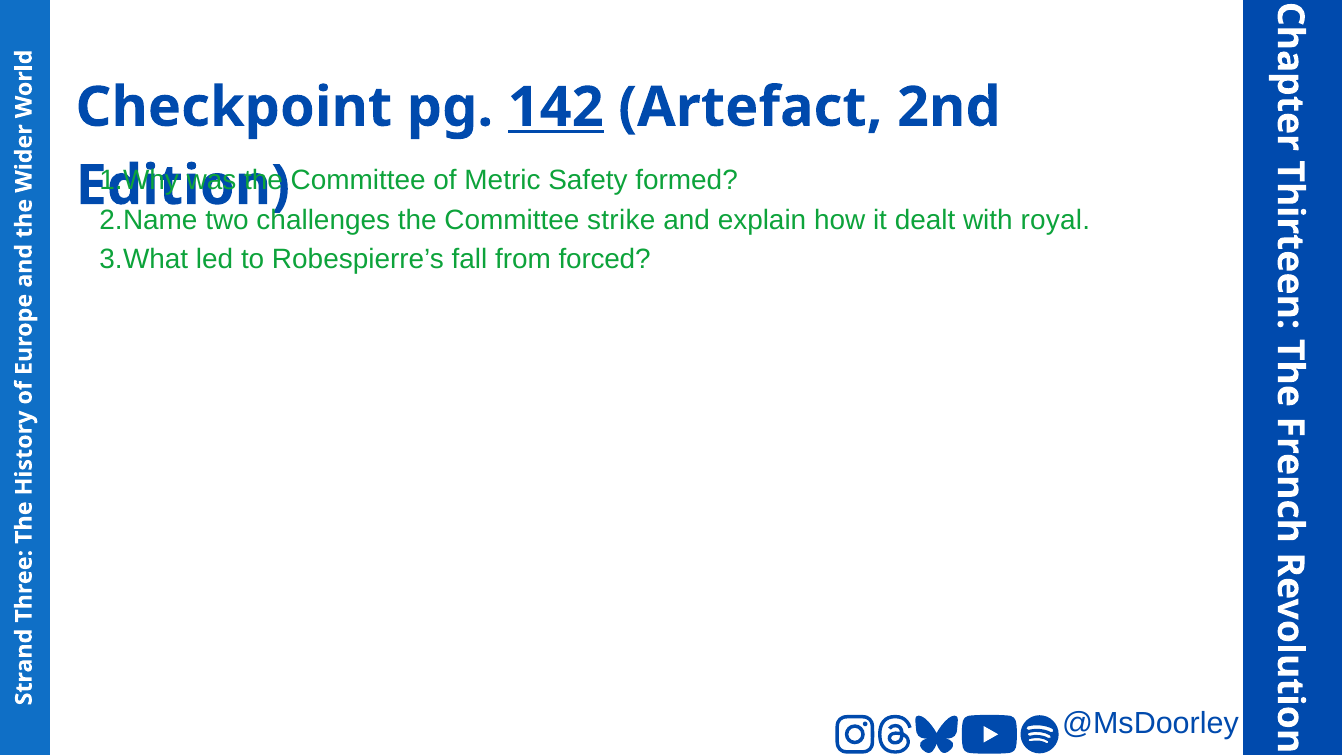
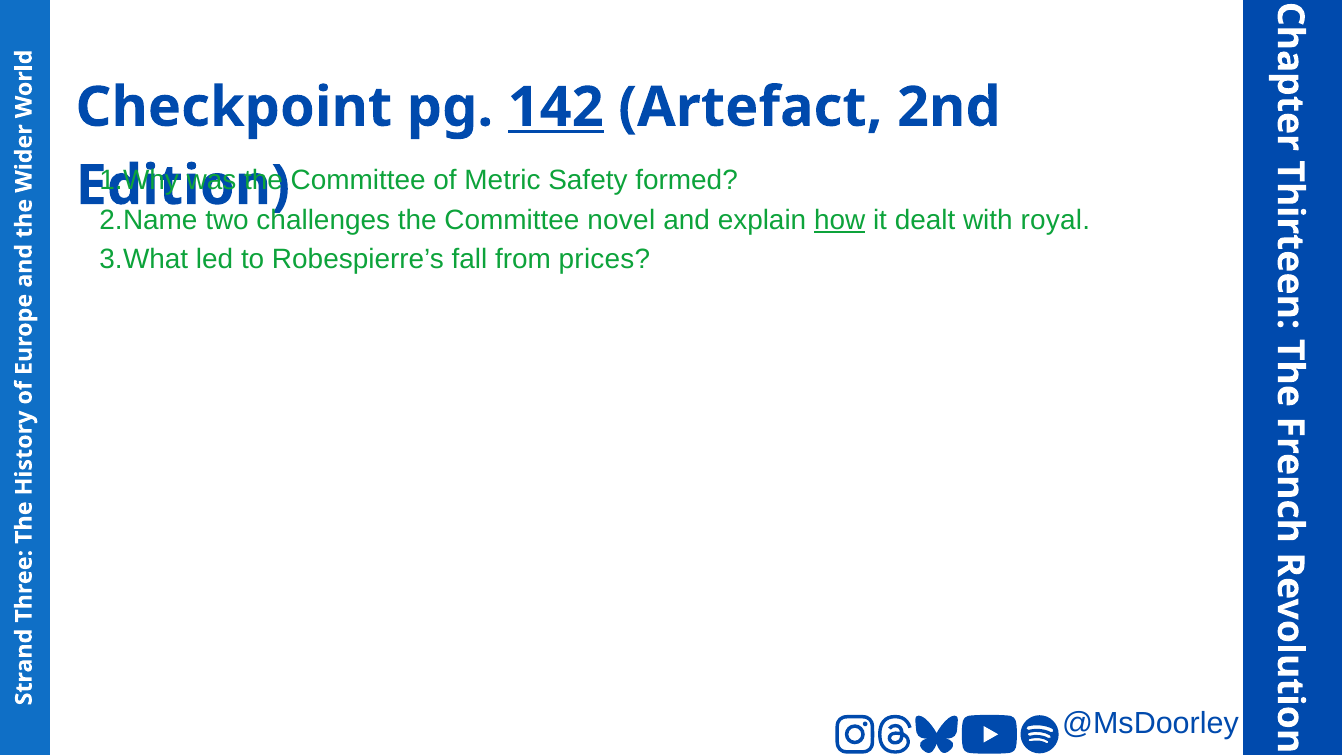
strike: strike -> novel (621, 220)
how underline: none -> present (840, 220)
forced: forced -> prices (604, 259)
